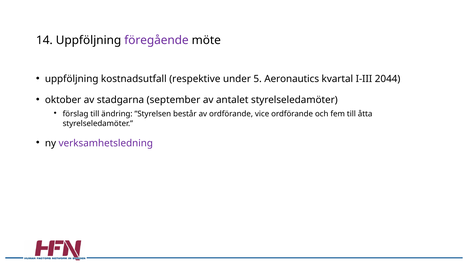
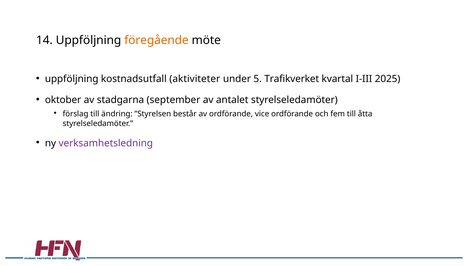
föregående colour: purple -> orange (156, 40)
respektive: respektive -> aktiviteter (195, 79)
Aeronautics: Aeronautics -> Trafikverket (292, 79)
2044: 2044 -> 2025 (388, 79)
